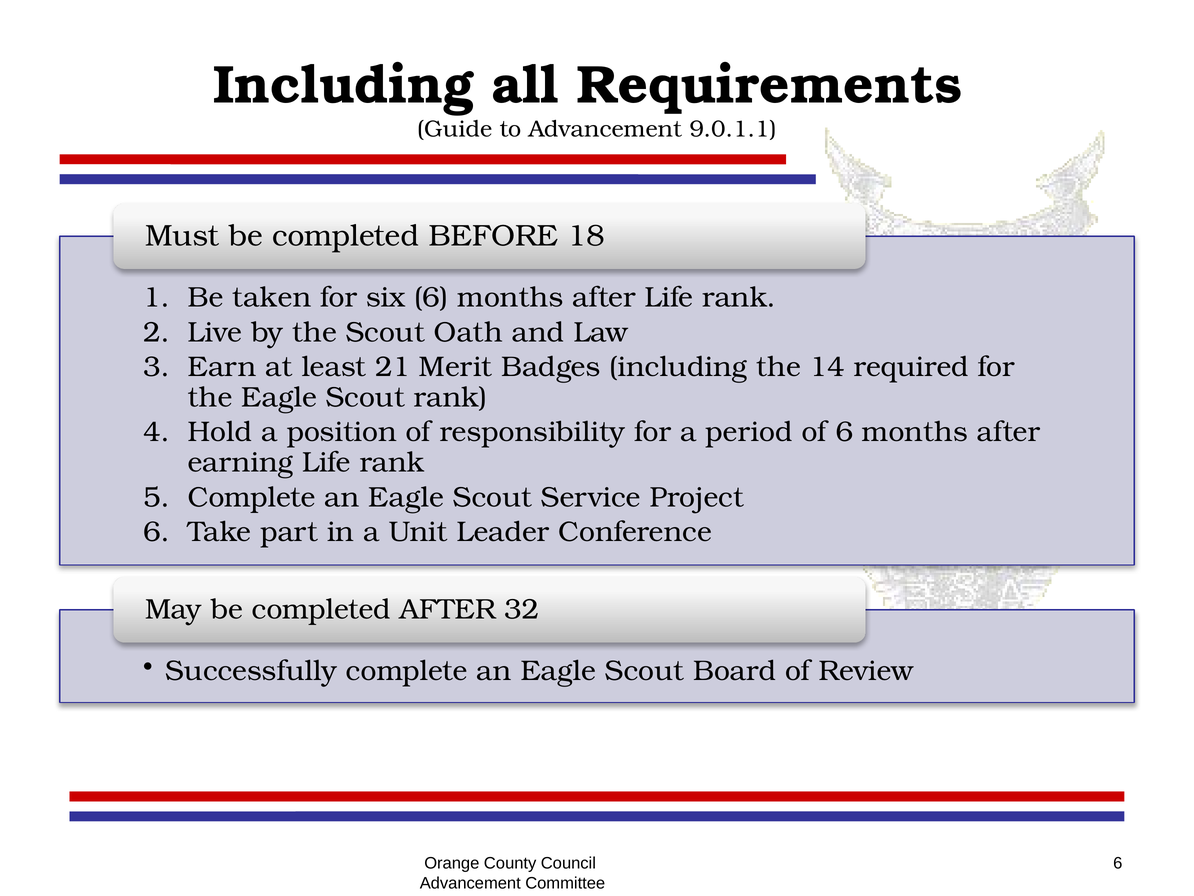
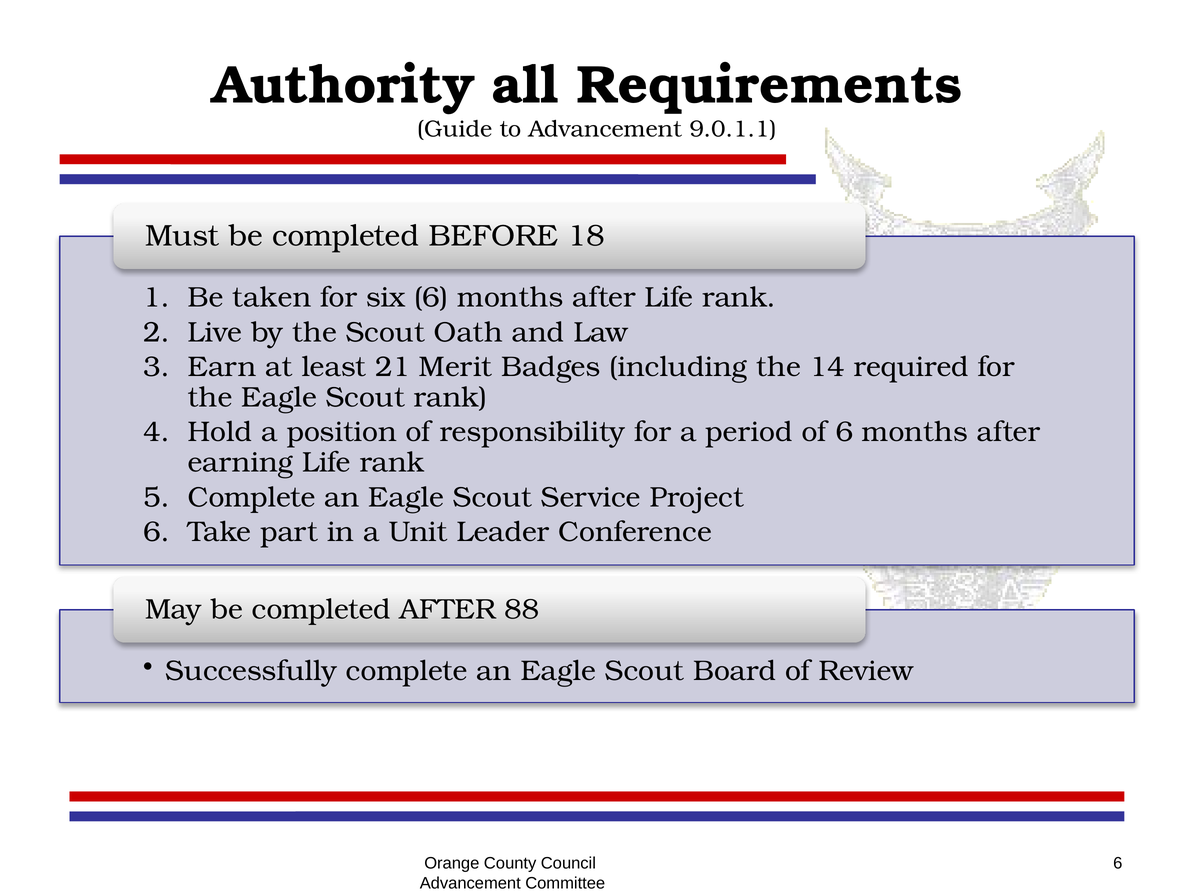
Including: Including -> Authority (344, 85)
32: 32 -> 88 (522, 609)
